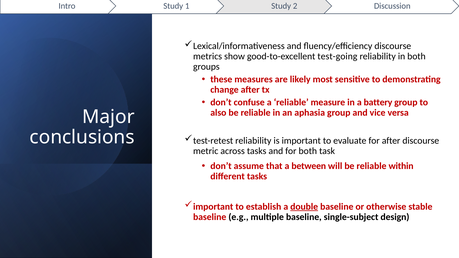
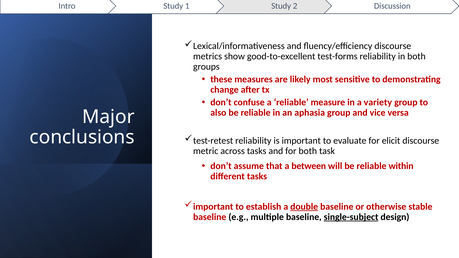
test-going: test-going -> test-forms (337, 56)
battery: battery -> variety (378, 102)
for after: after -> elicit (391, 141)
single-subject underline: none -> present (351, 217)
